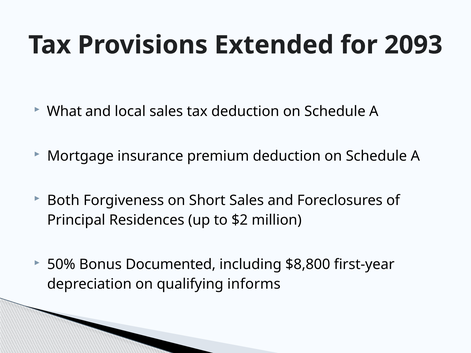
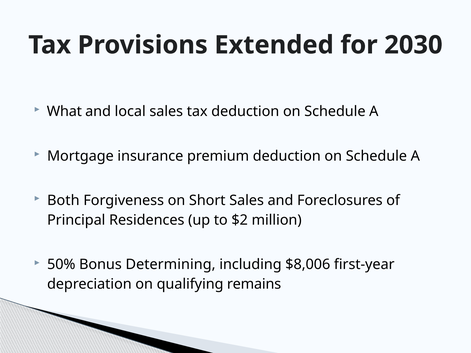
2093: 2093 -> 2030 (413, 45)
Documented: Documented -> Determining (171, 265)
$8,800: $8,800 -> $8,006 (308, 265)
informs: informs -> remains (254, 284)
